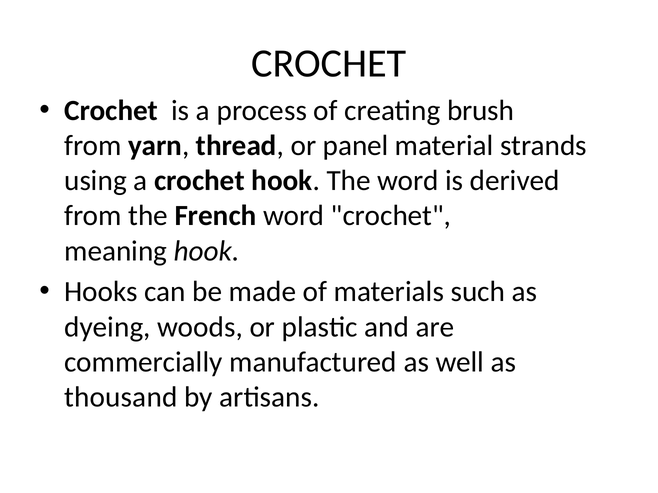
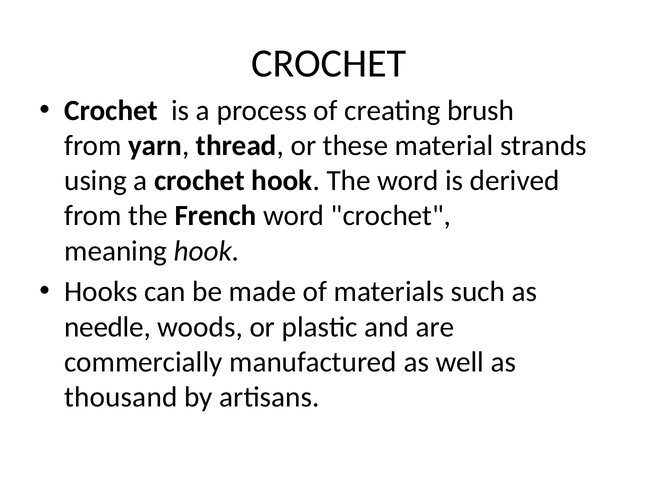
panel: panel -> these (356, 146)
dyeing: dyeing -> needle (108, 327)
